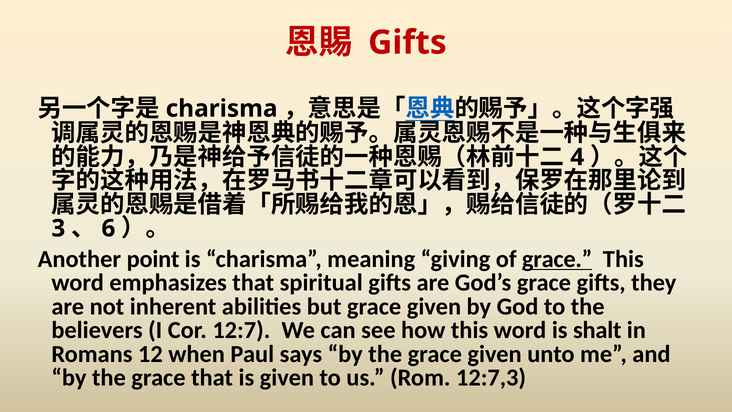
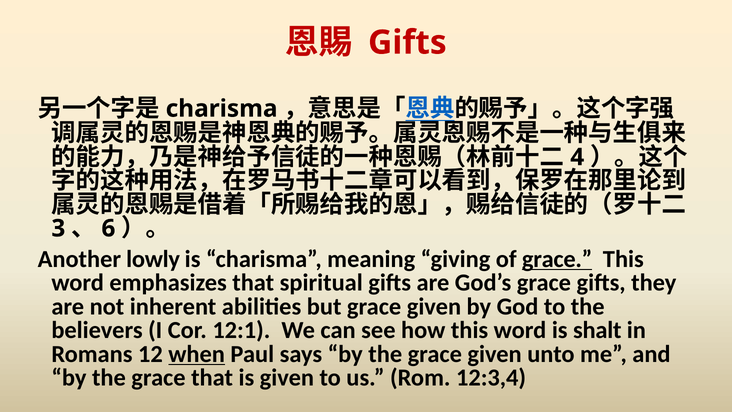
point: point -> lowly (153, 259)
12:7: 12:7 -> 12:1 (241, 330)
when underline: none -> present (197, 354)
12:7,3: 12:7,3 -> 12:3,4 (491, 377)
